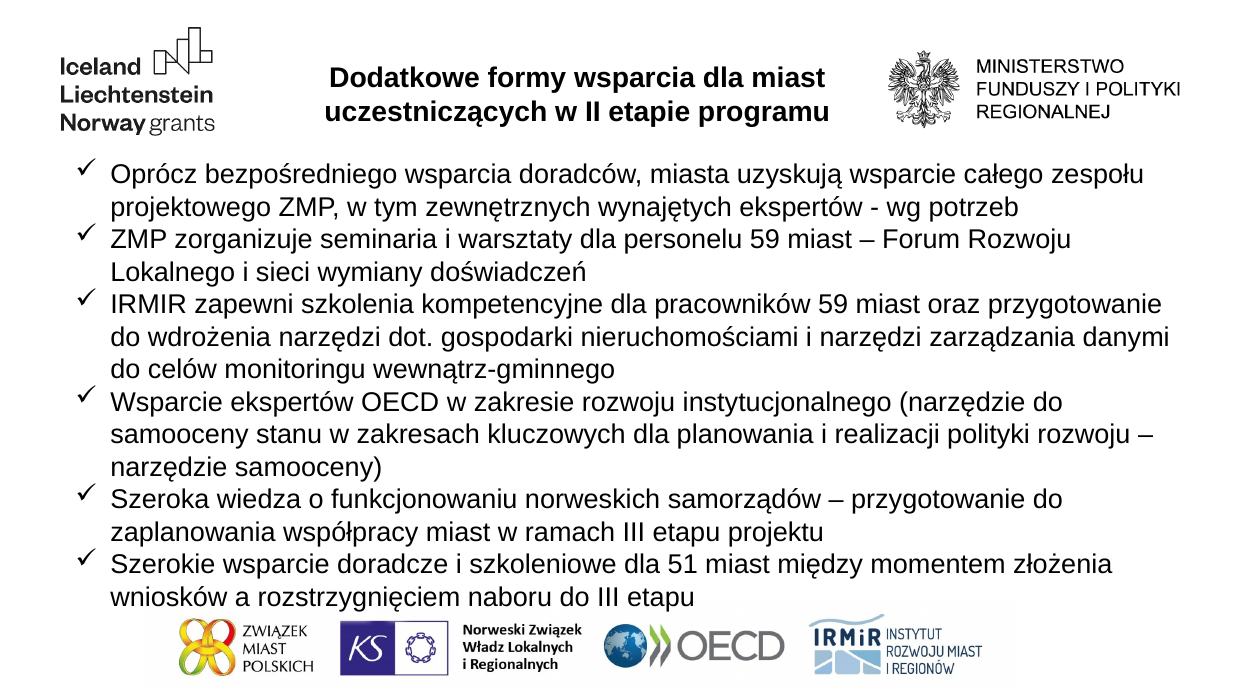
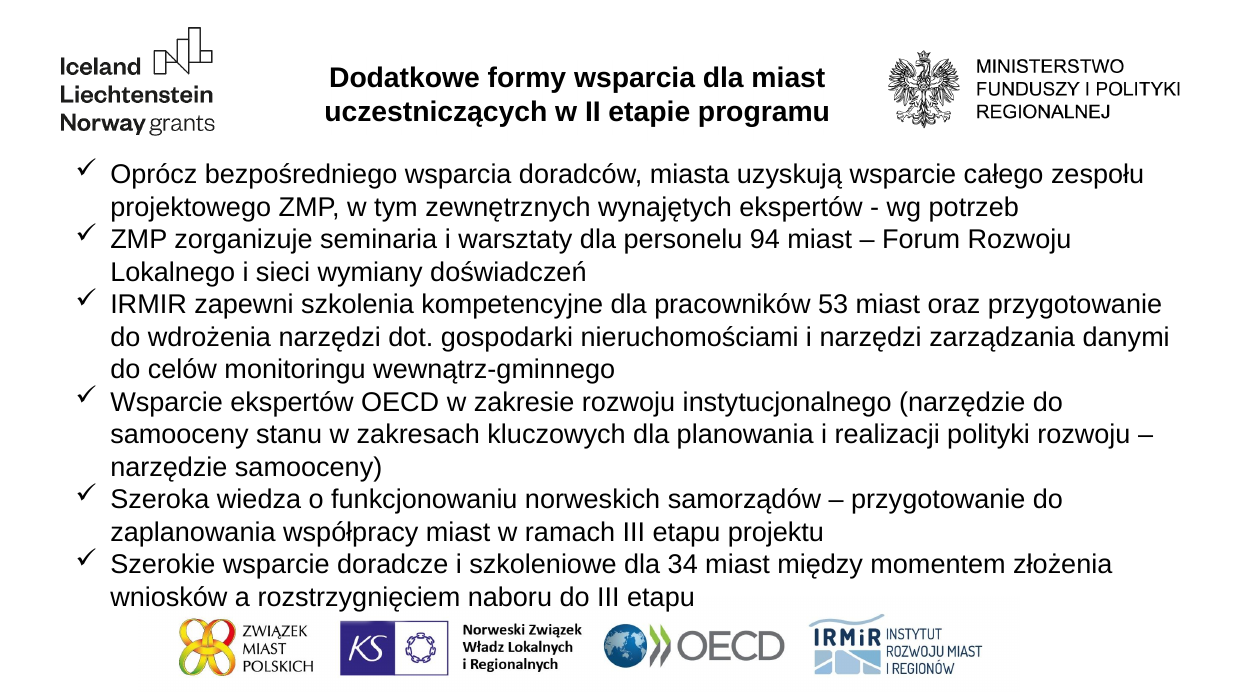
personelu 59: 59 -> 94 (765, 240)
pracowników 59: 59 -> 53 (833, 305)
51: 51 -> 34 (683, 564)
